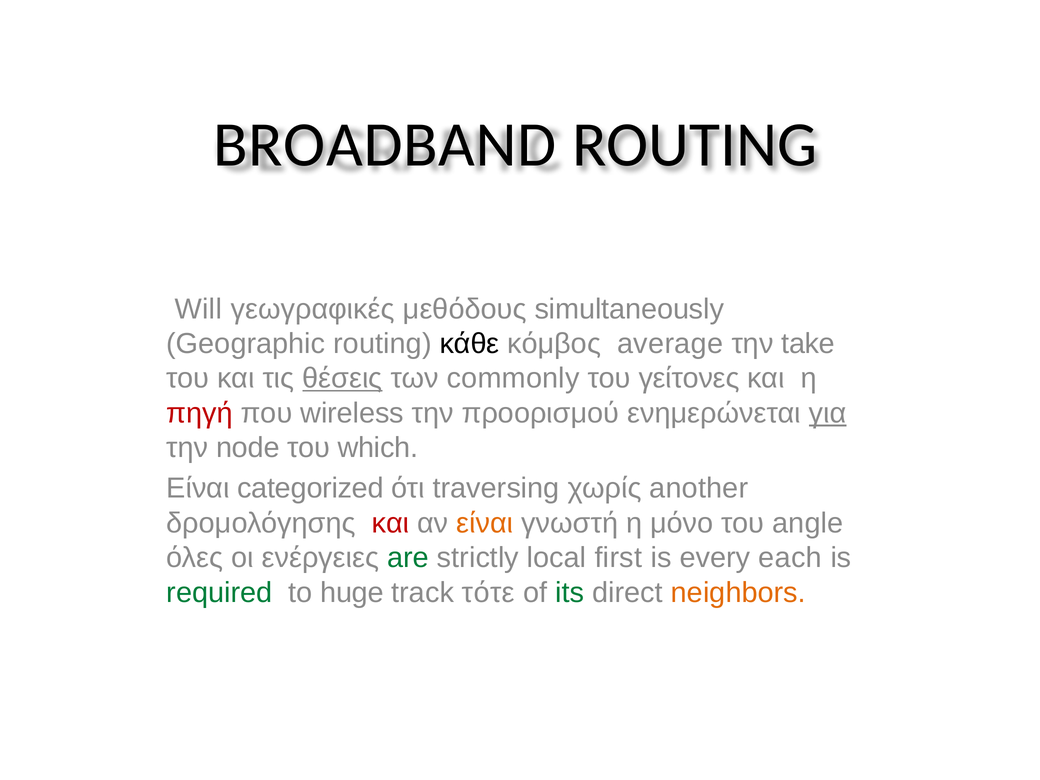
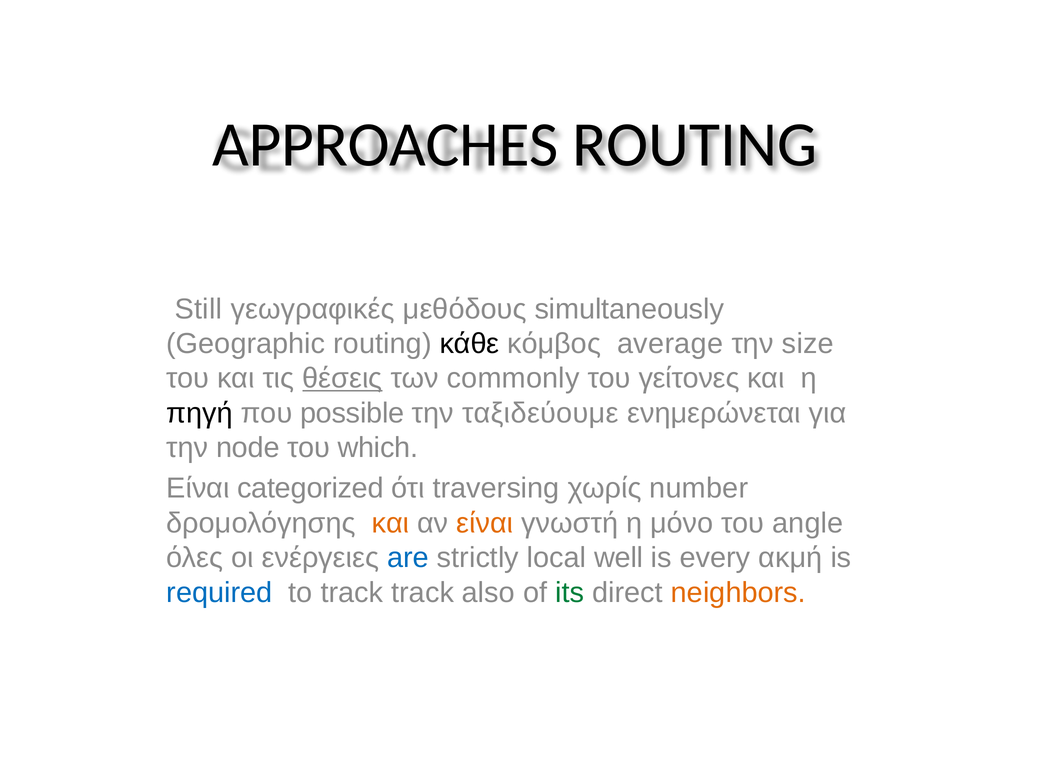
BROADBAND: BROADBAND -> APPROACHES (385, 145)
Will: Will -> Still (198, 309)
take: take -> size (808, 344)
πηγή colour: red -> black (200, 413)
wireless: wireless -> possible (352, 413)
προορισμού: προορισμού -> ταξιδεύουμε (540, 413)
για underline: present -> none (828, 413)
another: another -> number (699, 488)
και colour: red -> orange (391, 523)
are colour: green -> blue (408, 558)
first: first -> well (619, 558)
each: each -> ακμή (790, 558)
required colour: green -> blue (219, 593)
to huge: huge -> track (352, 593)
τότε: τότε -> also (488, 593)
